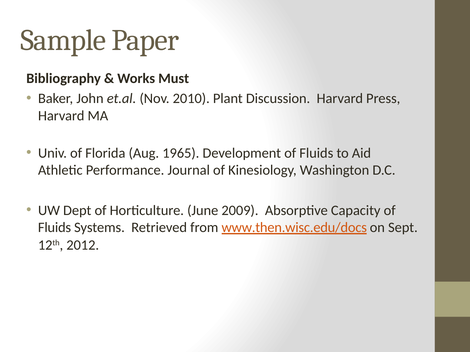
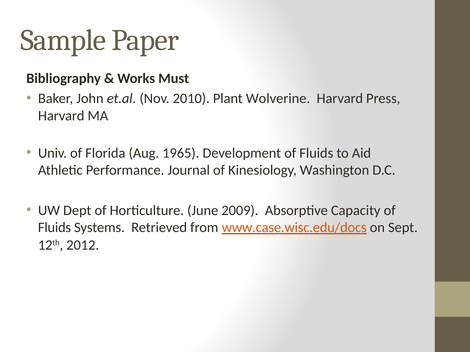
Discussion: Discussion -> Wolverine (278, 99)
www.then.wisc.edu/docs: www.then.wisc.edu/docs -> www.case.wisc.edu/docs (294, 228)
